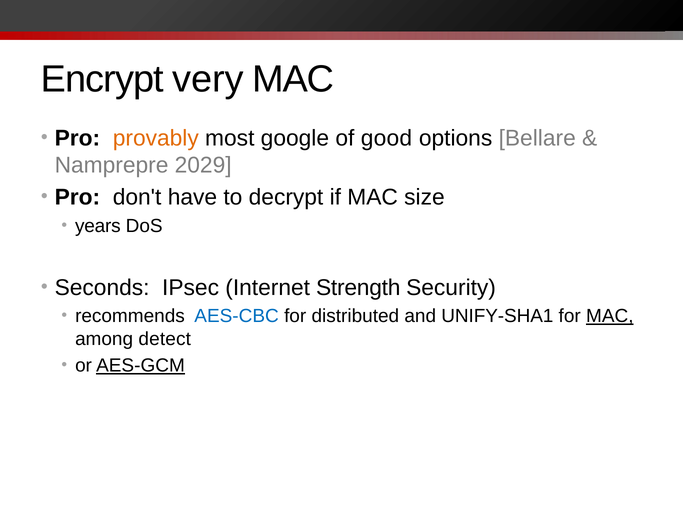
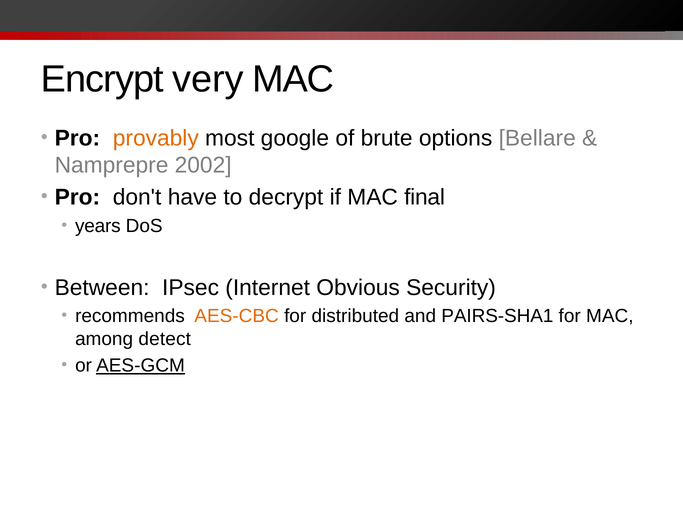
good: good -> brute (387, 138)
2029: 2029 -> 2002 (203, 166)
size: size -> final (425, 197)
Seconds: Seconds -> Between (102, 288)
Strength: Strength -> Obvious (358, 288)
AES-CBC colour: blue -> orange (237, 316)
UNIFY-SHA1: UNIFY-SHA1 -> PAIRS-SHA1 (497, 316)
MAC underline: present -> none (610, 316)
